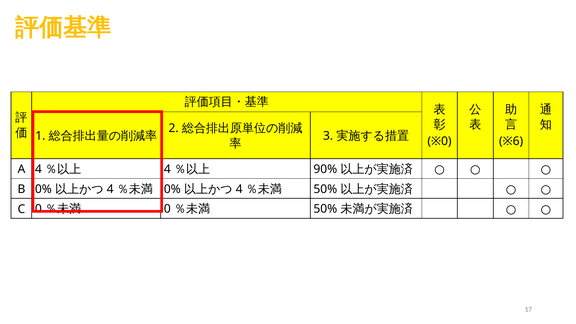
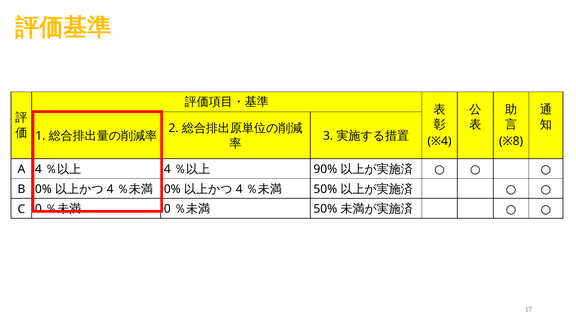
※0: ※0 -> ※4 (440, 141)
※6: ※6 -> ※8 (511, 141)
